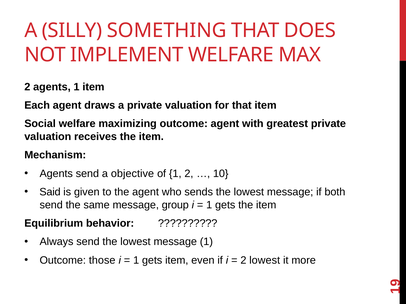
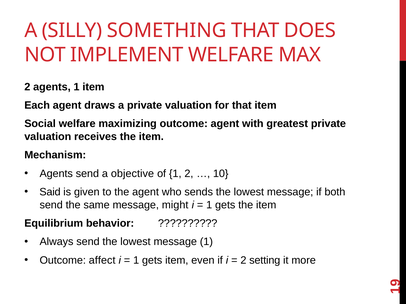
group: group -> might (175, 205)
those: those -> affect (102, 261)
2 lowest: lowest -> setting (265, 261)
